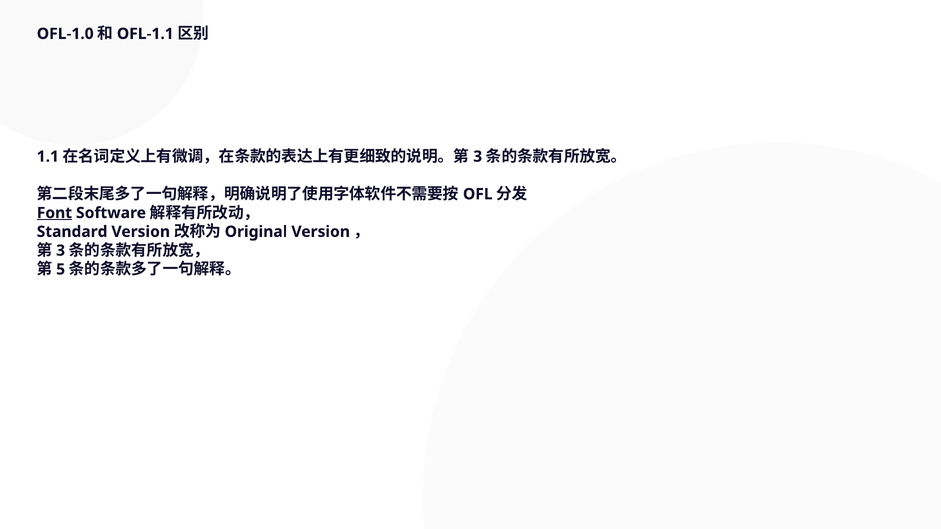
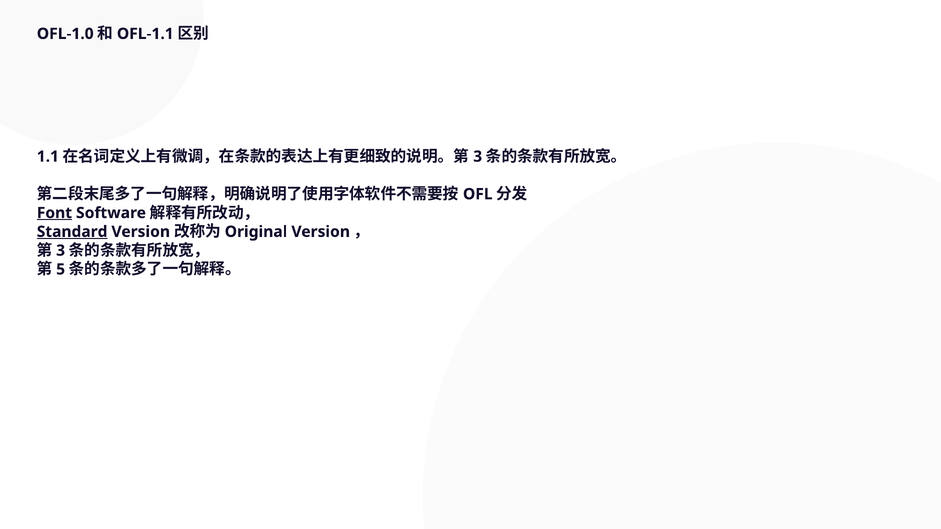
Standard underline: none -> present (72, 232)
